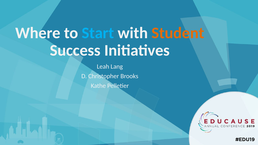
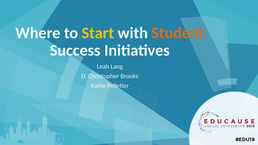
Start colour: light blue -> yellow (98, 33)
